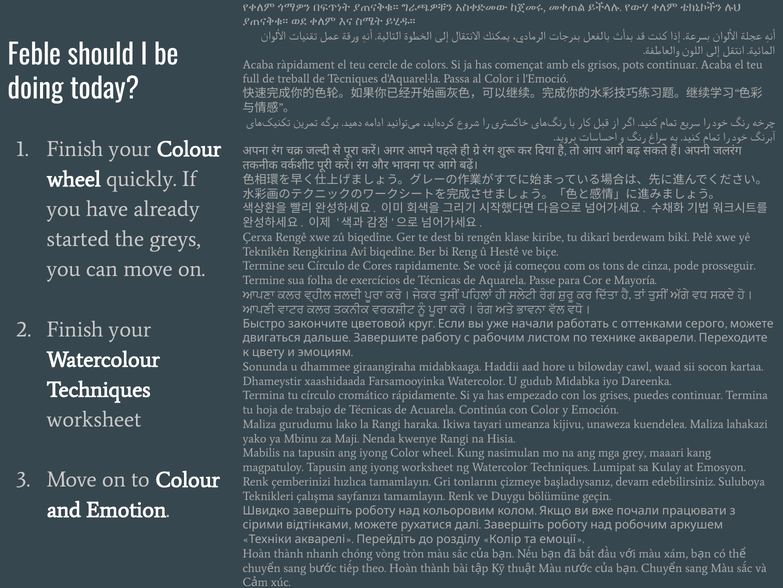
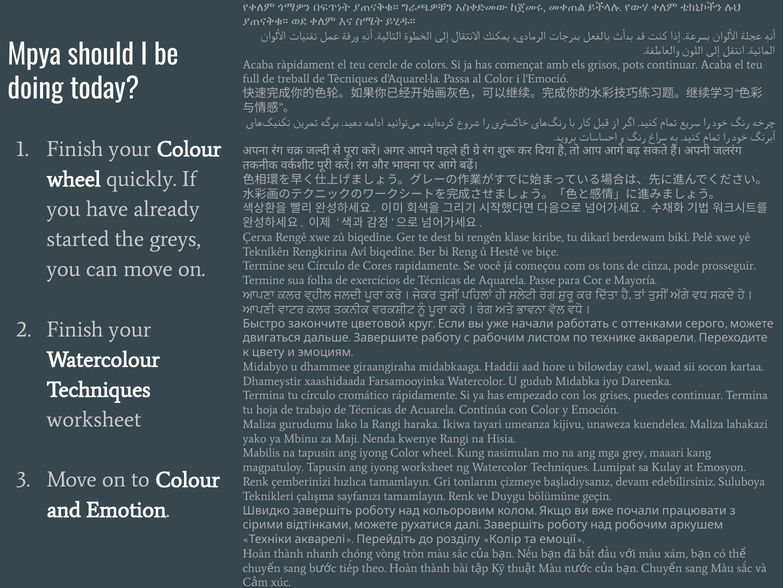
Feble: Feble -> Mpya (35, 55)
Sonunda: Sonunda -> Midabyo (265, 366)
